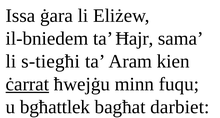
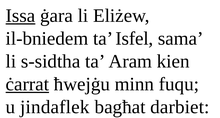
Issa underline: none -> present (20, 16)
Ħajr: Ħajr -> Isfel (134, 39)
s-tiegħi: s-tiegħi -> s-sidtha (51, 62)
bgħattlek: bgħattlek -> jindaflek (55, 107)
